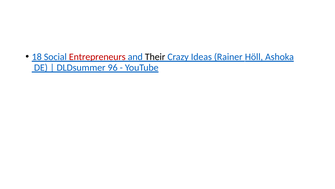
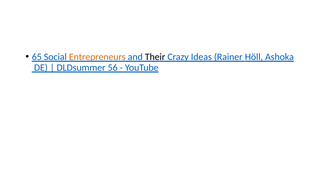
18: 18 -> 65 (37, 57)
Entrepreneurs colour: red -> orange (97, 57)
96: 96 -> 56 (113, 68)
